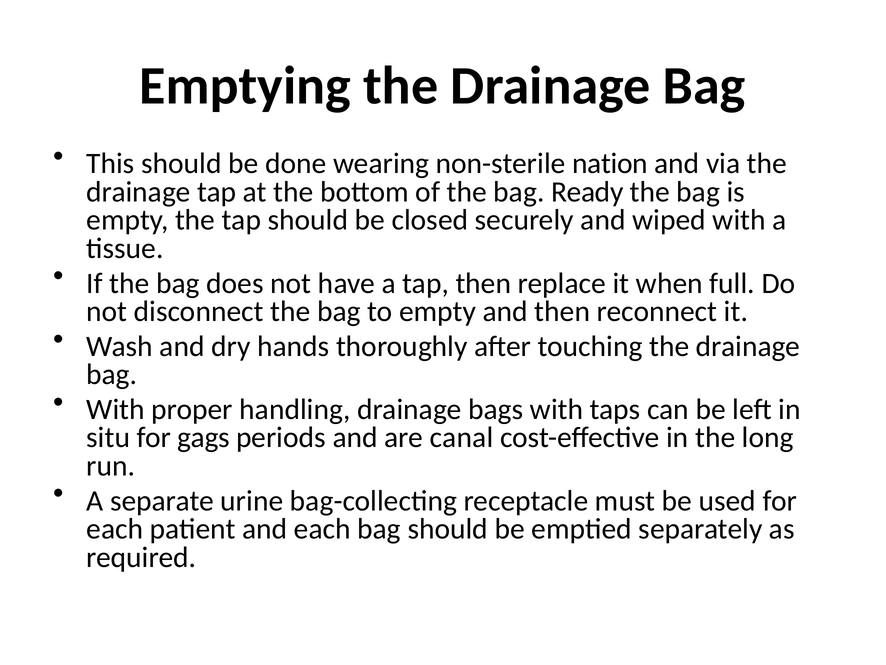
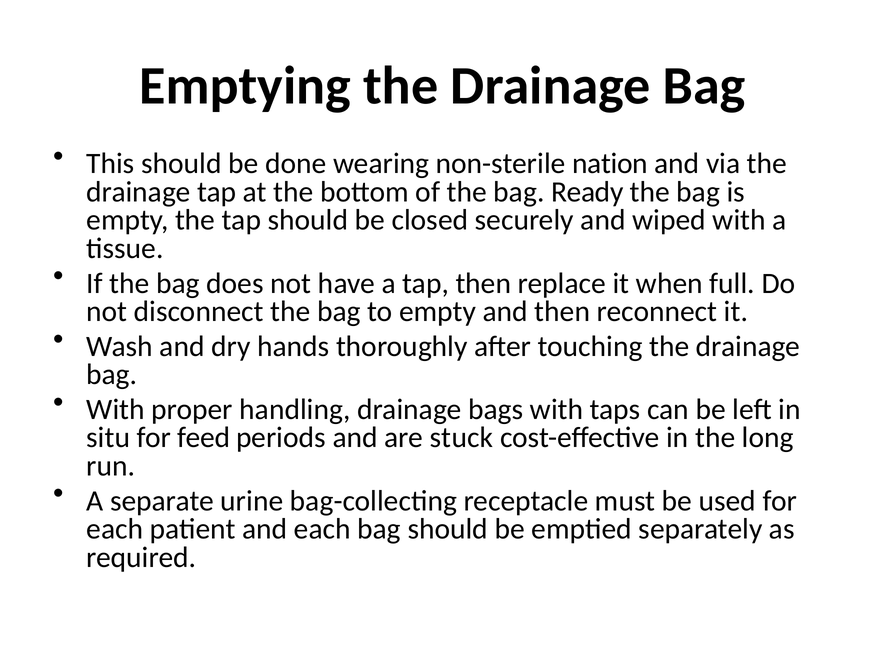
gags: gags -> feed (204, 437)
canal: canal -> stuck (462, 437)
